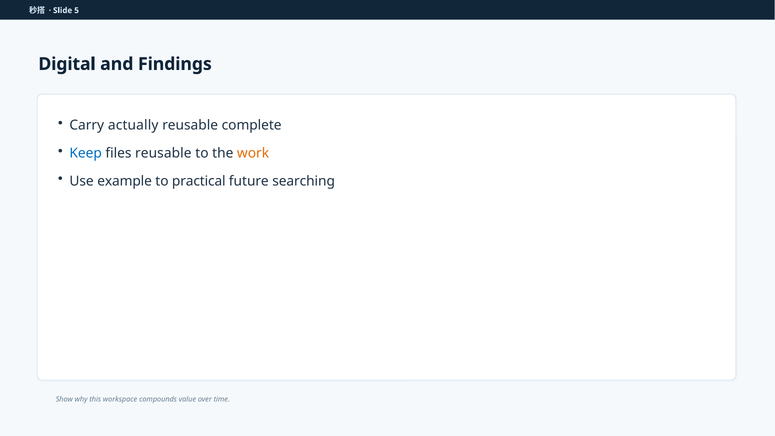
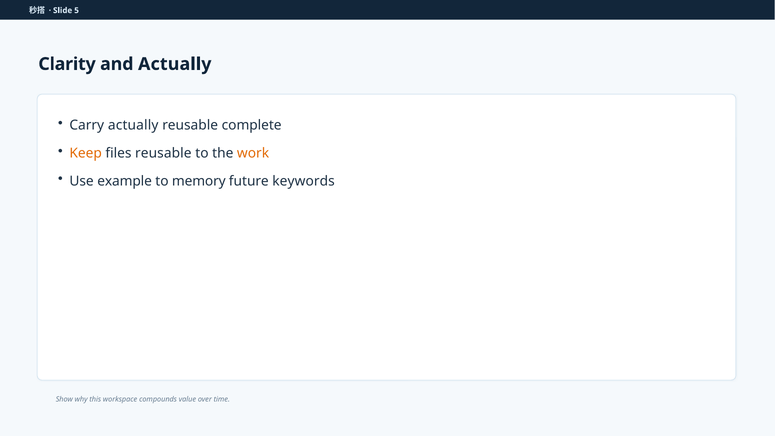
Digital: Digital -> Clarity (67, 64)
and Findings: Findings -> Actually (175, 64)
Keep colour: blue -> orange (86, 153)
practical: practical -> memory (199, 181)
searching: searching -> keywords (304, 181)
